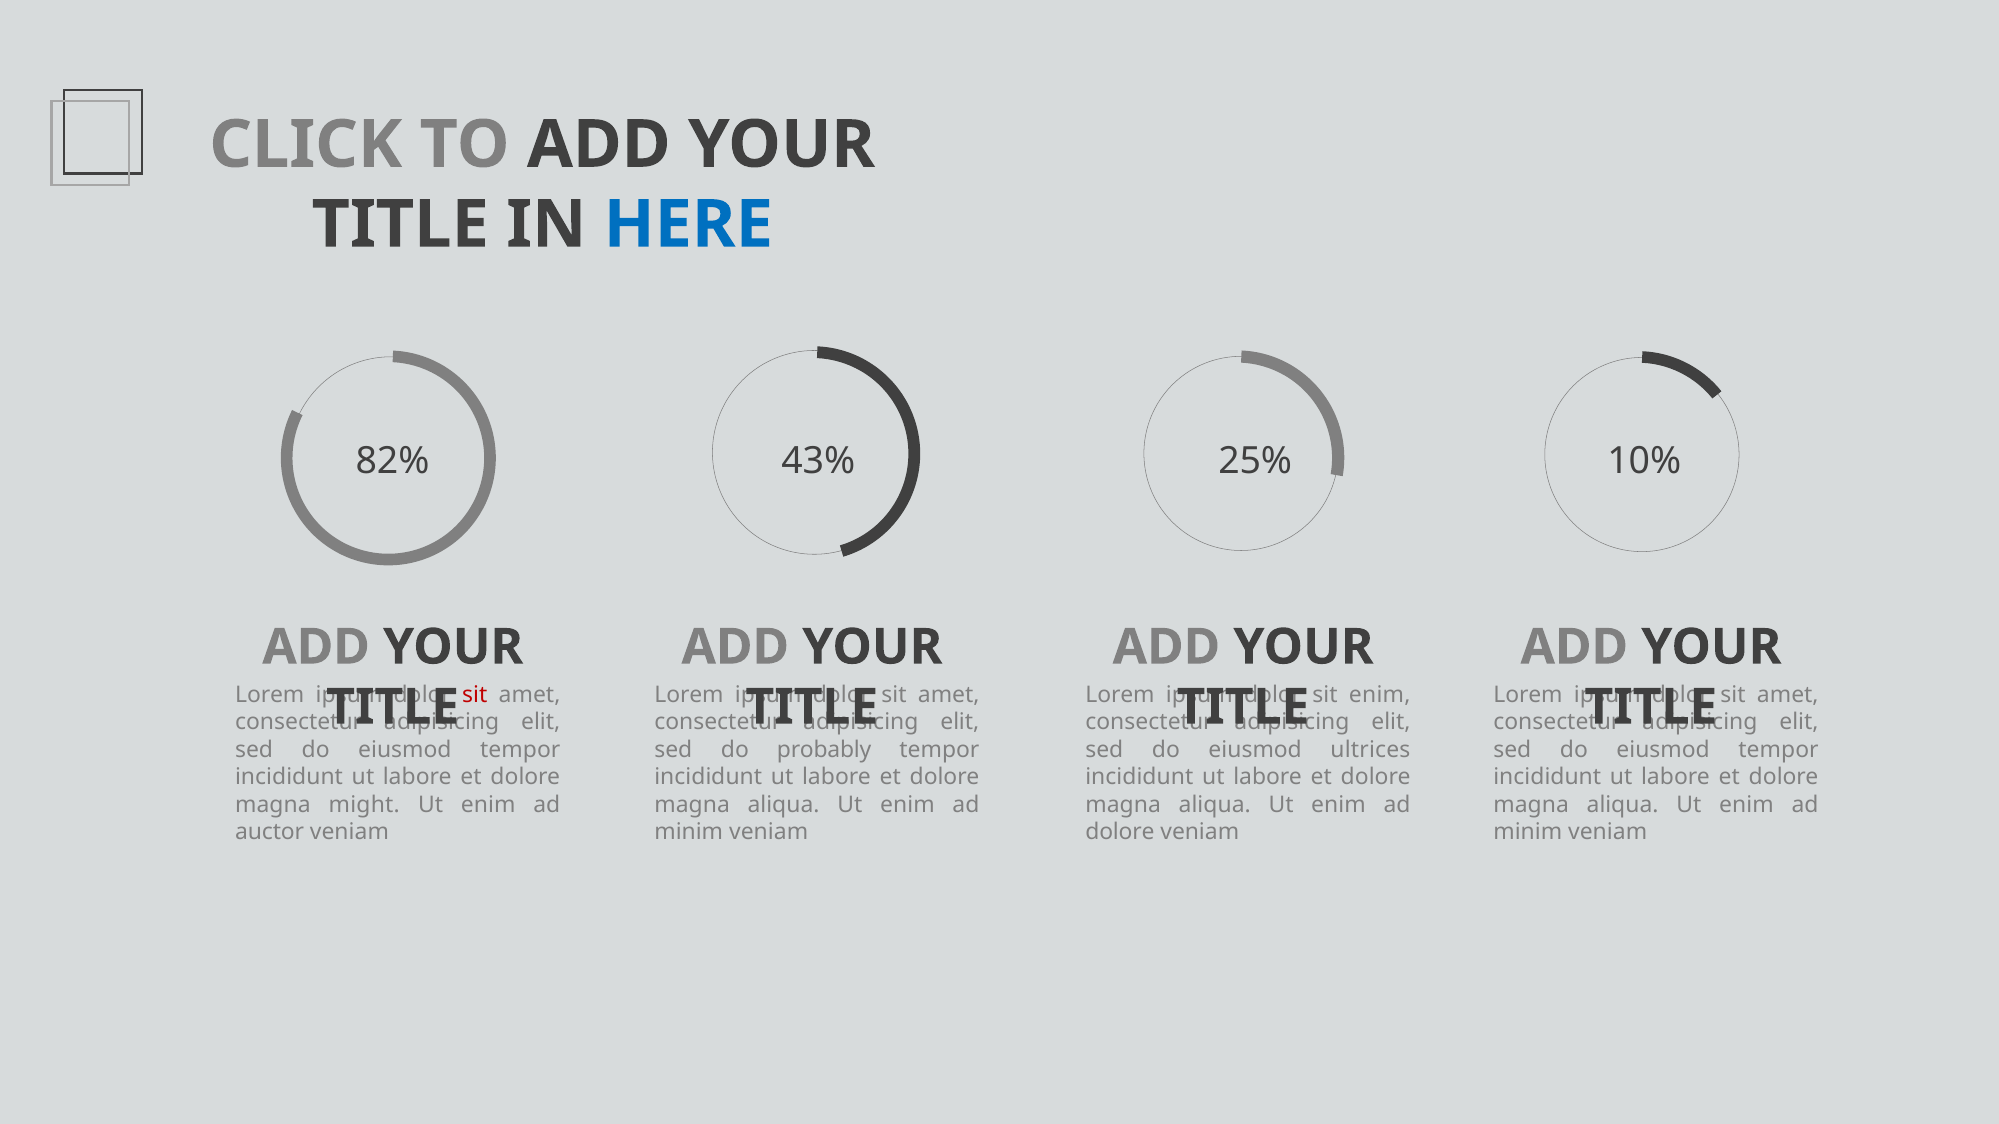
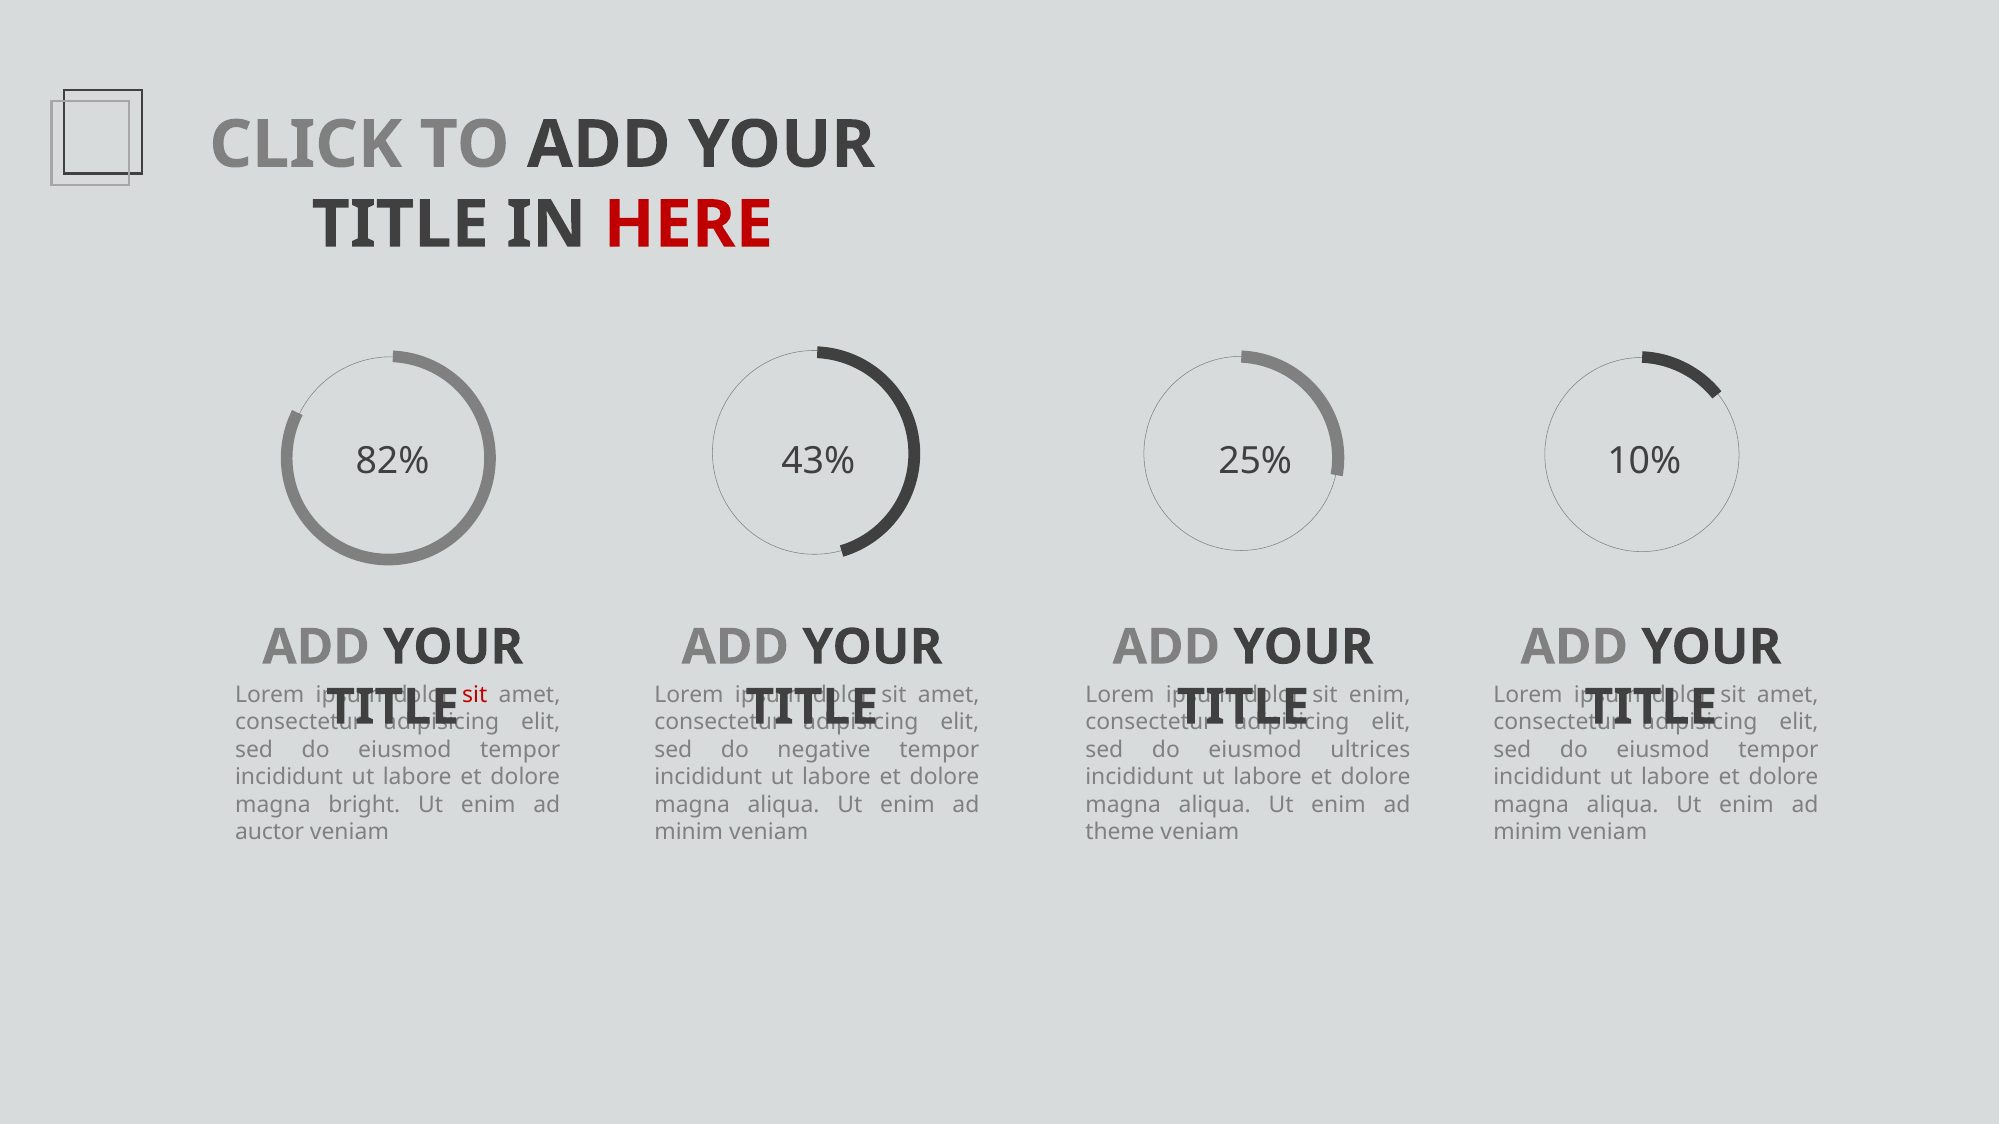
HERE colour: blue -> red (688, 225)
probably: probably -> negative (824, 750)
might: might -> bright (364, 805)
dolore: dolore -> theme (1120, 832)
